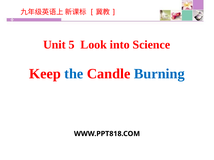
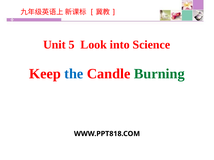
Burning colour: blue -> green (159, 74)
